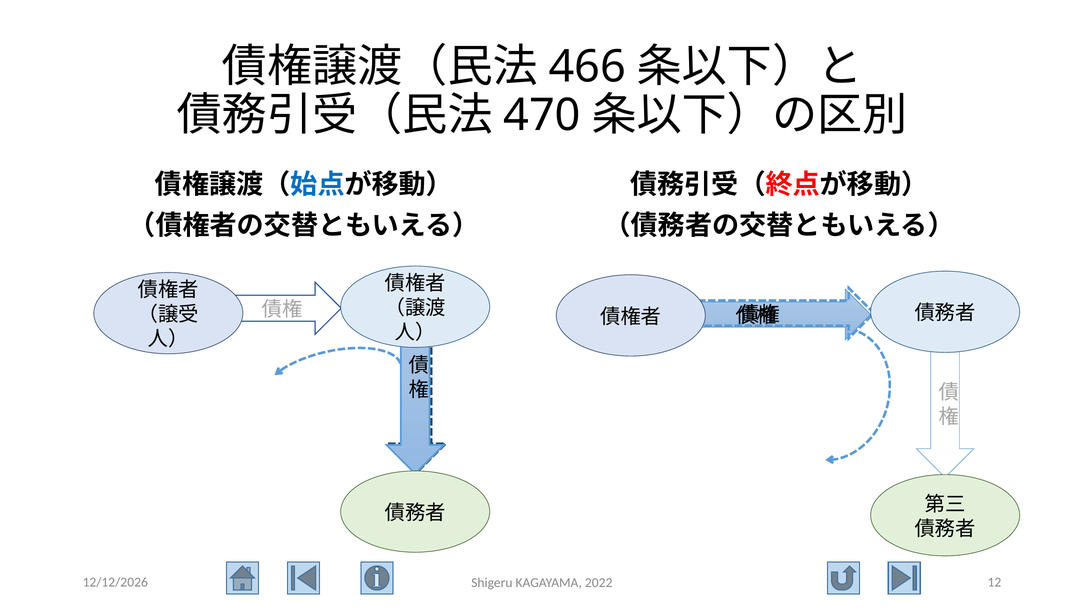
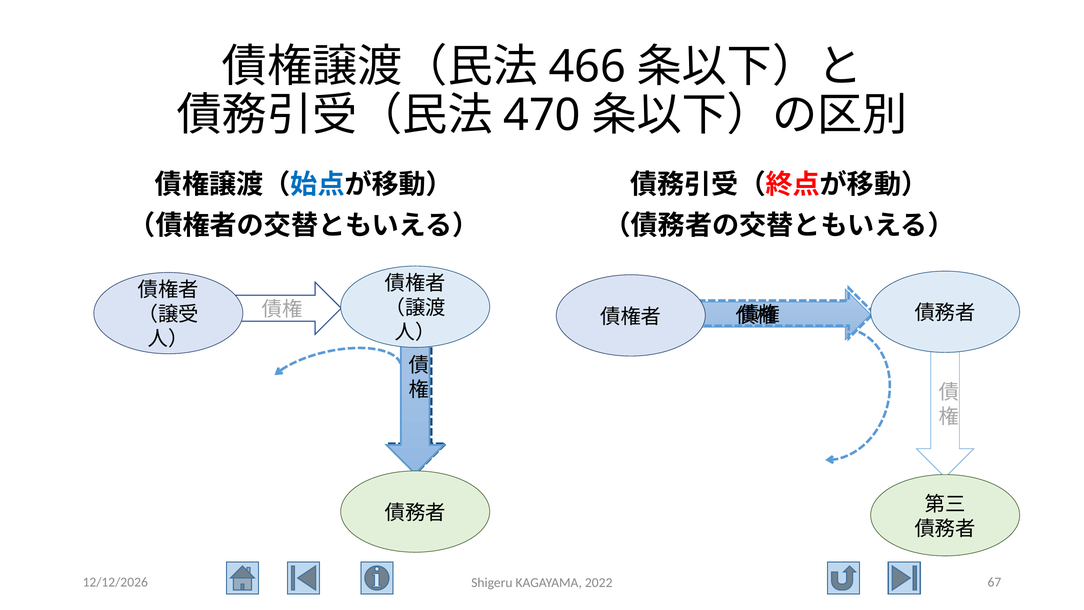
12: 12 -> 67 (994, 582)
